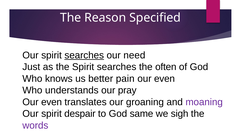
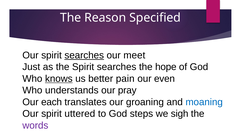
need: need -> meet (134, 55)
often: often -> hope (166, 67)
knows underline: none -> present (59, 78)
even: even -> each (52, 102)
moaning colour: purple -> blue (204, 102)
despair: despair -> uttered (80, 113)
same: same -> steps (141, 113)
